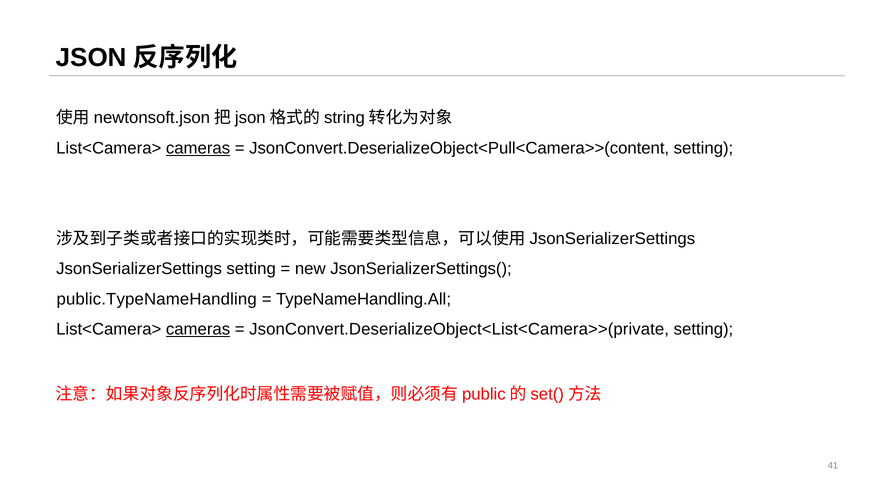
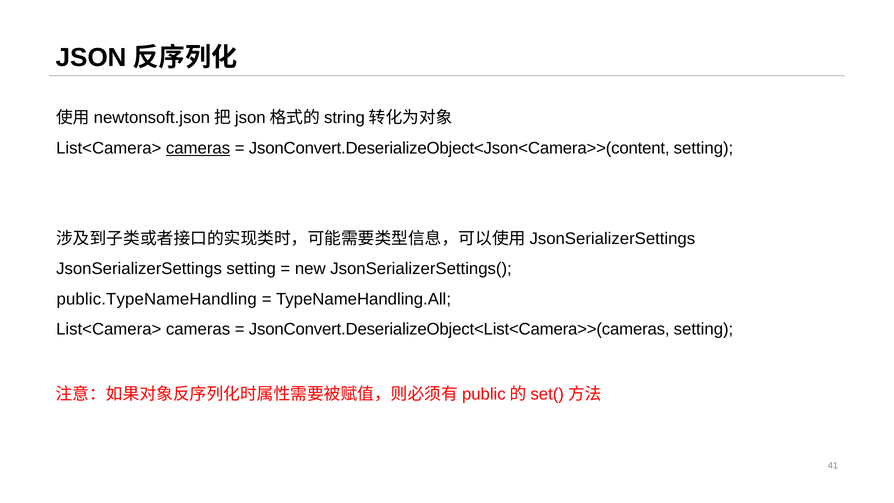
JsonConvert.DeserializeObject<Pull<Camera>>(content: JsonConvert.DeserializeObject<Pull<Camera>>(content -> JsonConvert.DeserializeObject<Json<Camera>>(content (459, 148)
cameras underline: present -> none (198, 329)
JsonConvert.DeserializeObject<List<Camera>>(private: JsonConvert.DeserializeObject<List<Camera>>(private -> JsonConvert.DeserializeObject<List<Camera>>(cameras (459, 329)
